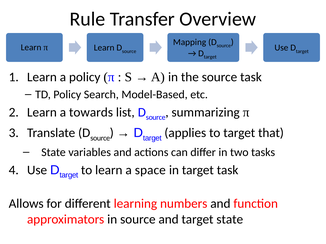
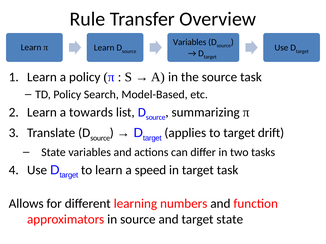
Mapping: Mapping -> Variables (190, 42)
that: that -> drift (271, 133)
space: space -> speed (150, 170)
